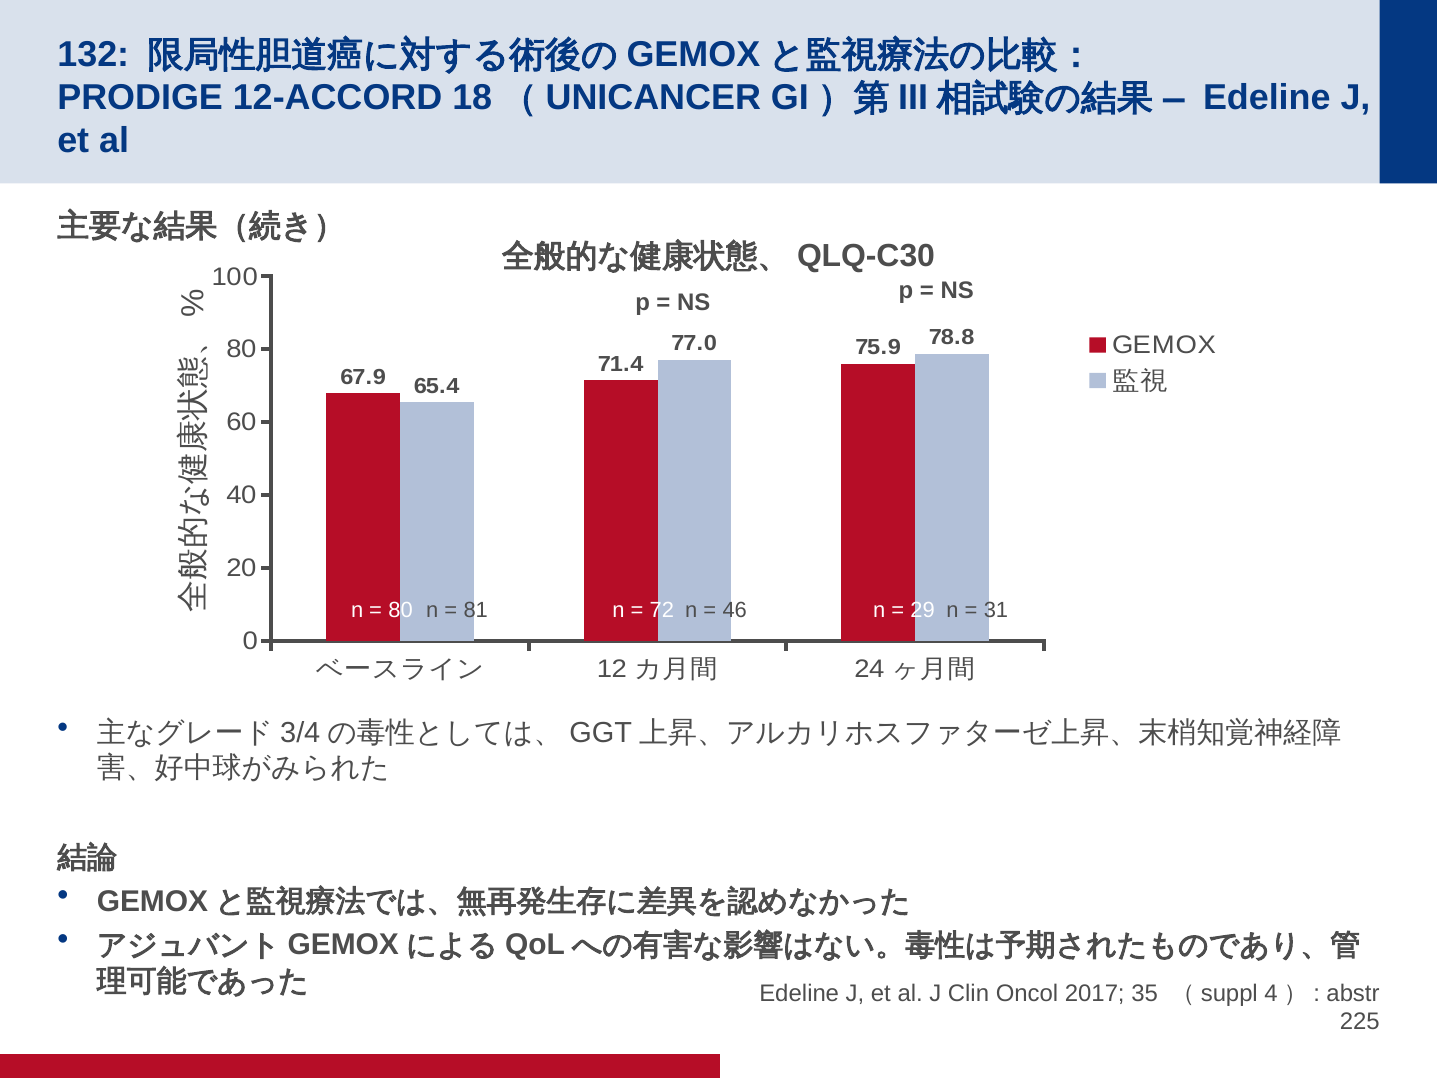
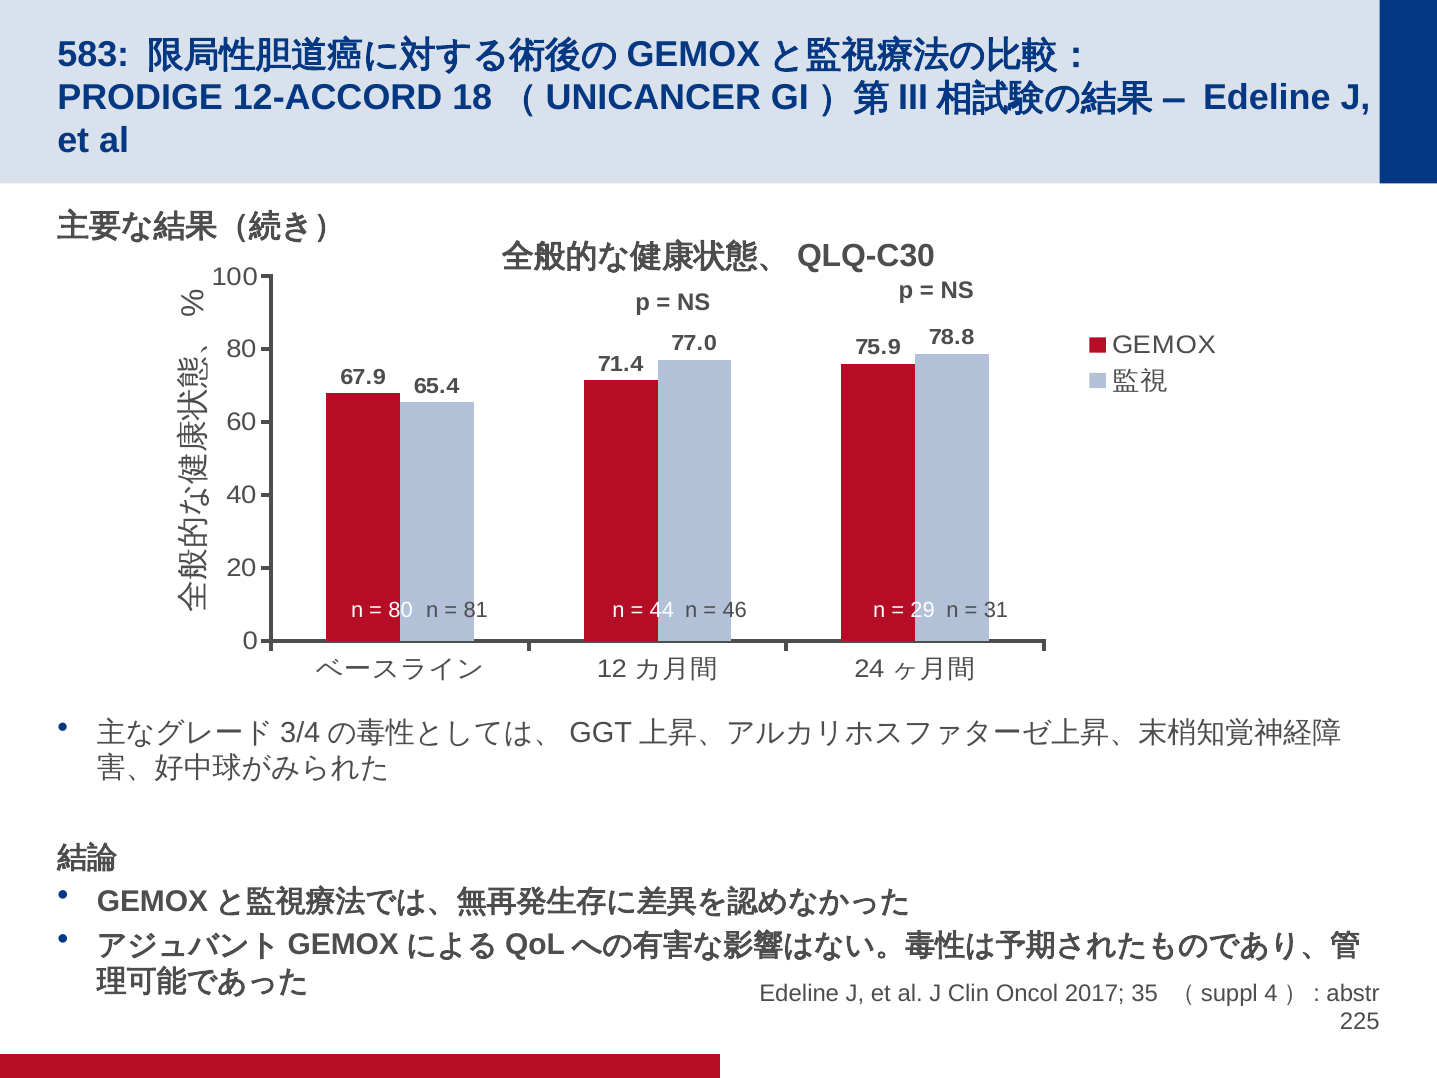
132: 132 -> 583 (93, 55)
72: 72 -> 44 (662, 611)
